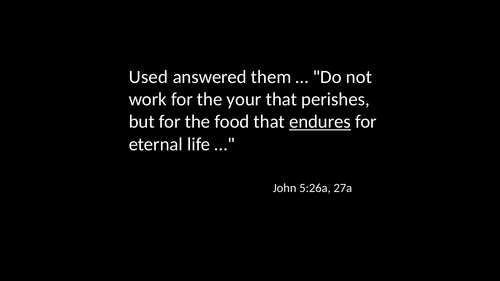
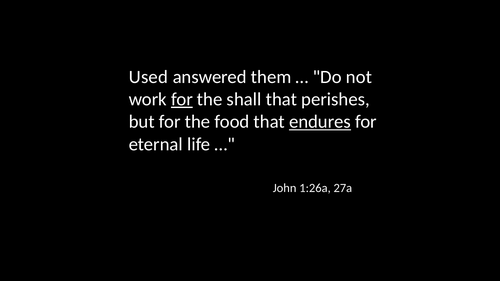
for underline: none -> present (182, 99)
your: your -> shall (244, 99)
5:26a: 5:26a -> 1:26a (315, 188)
